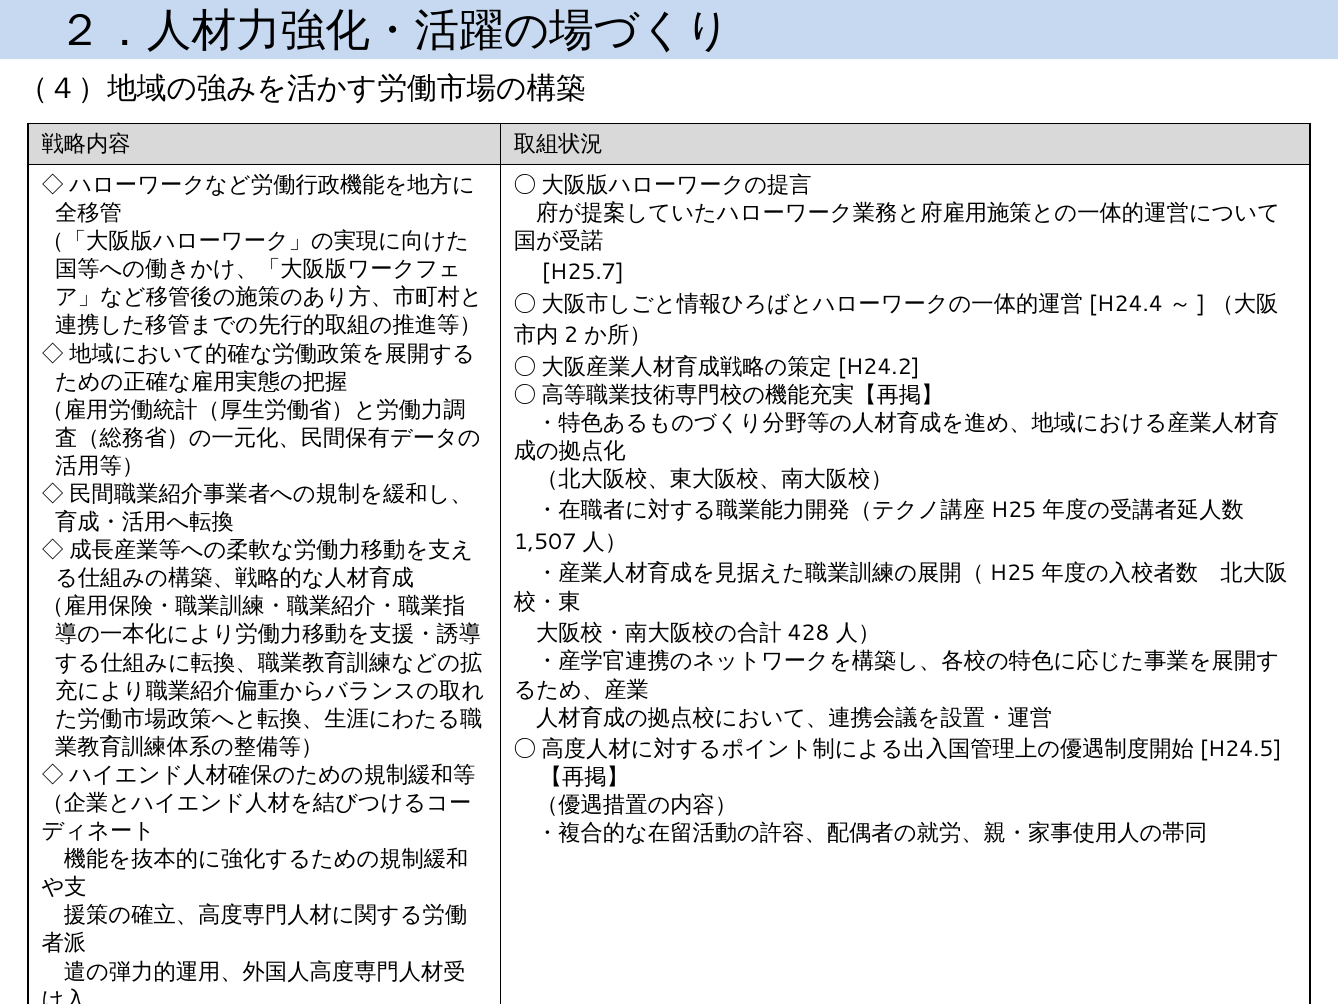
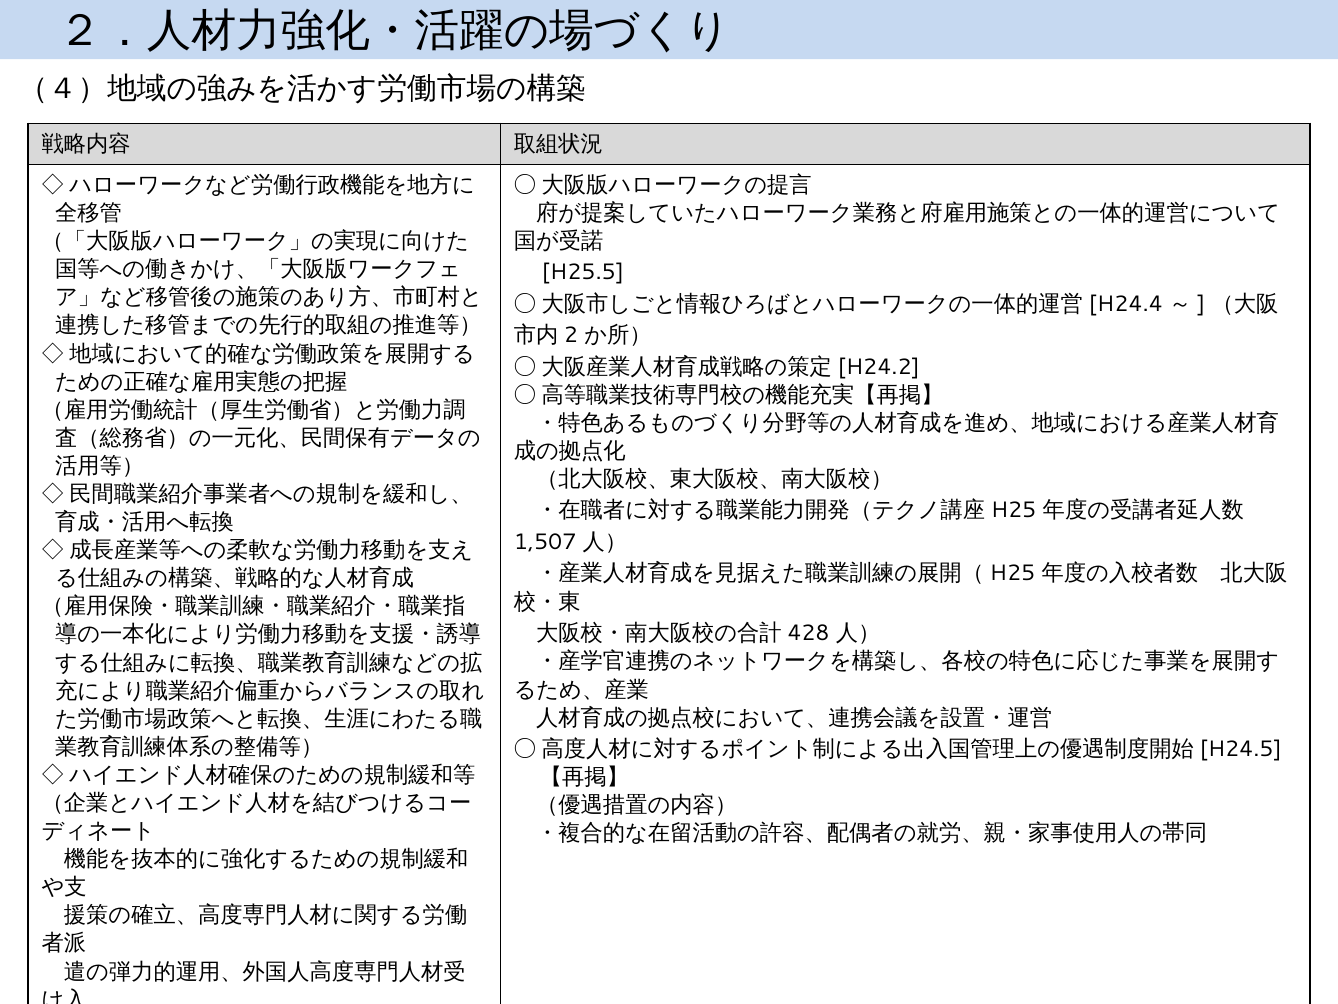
H25.7: H25.7 -> H25.5 (583, 272)
